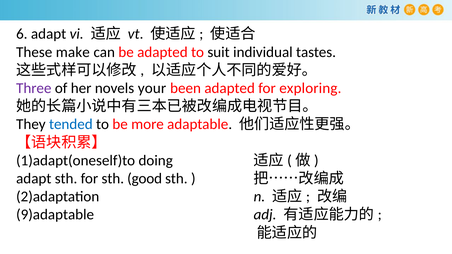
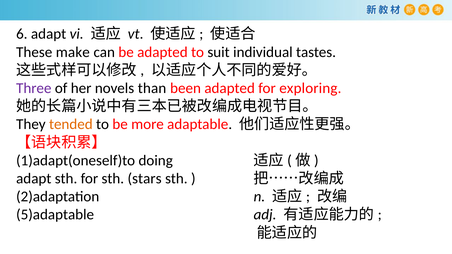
your: your -> than (152, 88)
tended colour: blue -> orange (71, 124)
good: good -> stars (145, 179)
9)adaptable: 9)adaptable -> 5)adaptable (55, 215)
